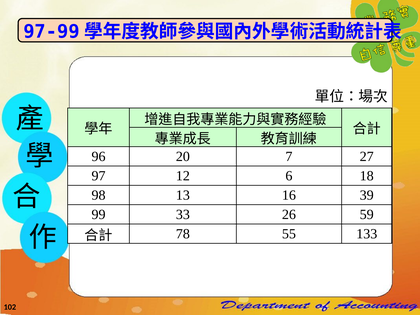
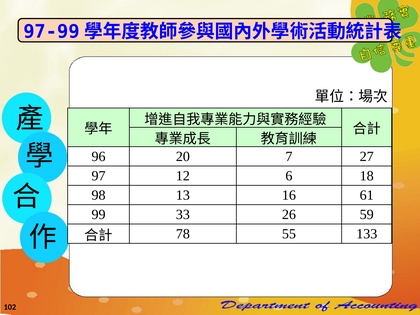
39: 39 -> 61 (367, 195)
